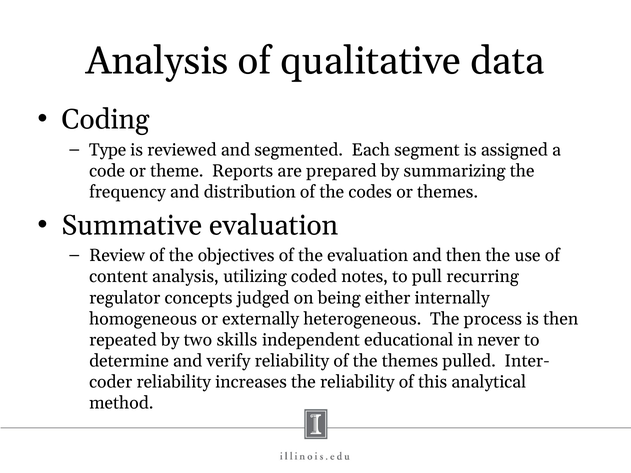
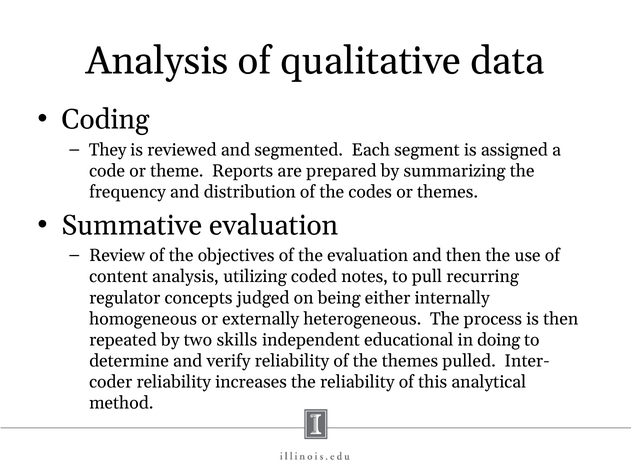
Type: Type -> They (108, 150)
never: never -> doing (499, 340)
